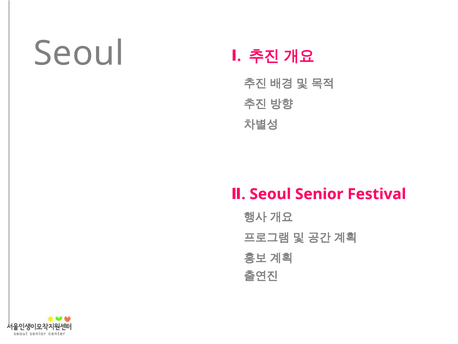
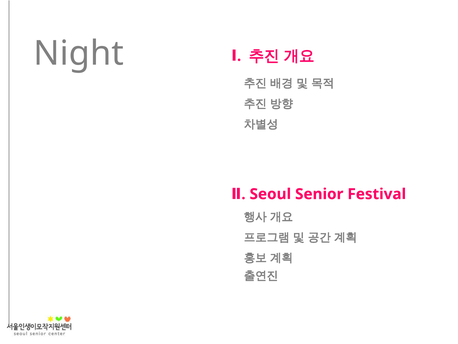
Seoul: Seoul -> Night (79, 53)
